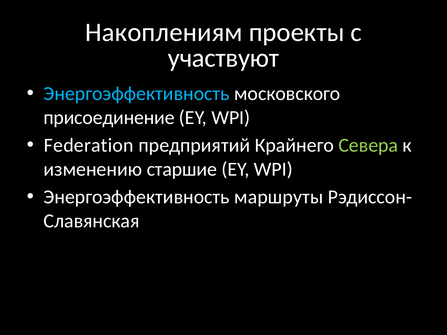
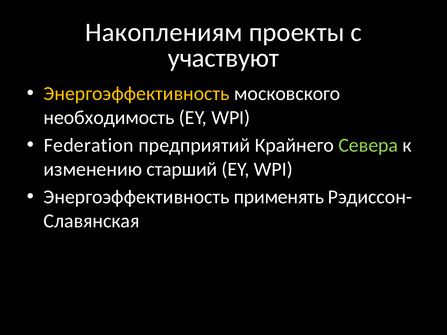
Энергоэффективность colour: light blue -> yellow (137, 94)
присоединение: присоединение -> необходимость (109, 118)
старшие: старшие -> старший (182, 169)
маршруты: маршруты -> применять (279, 197)
